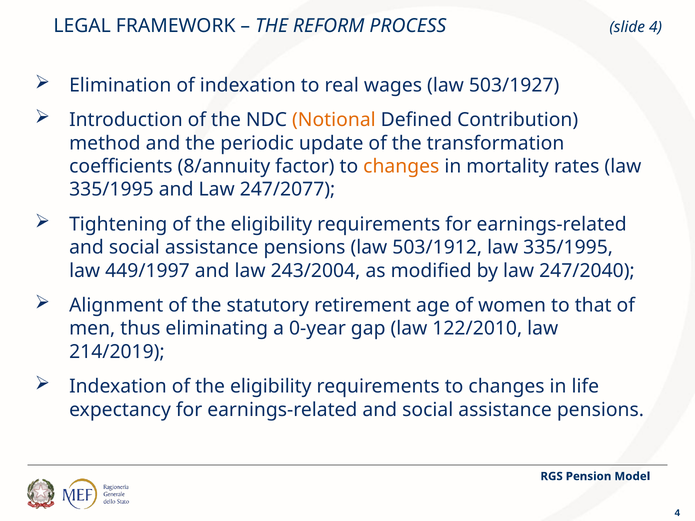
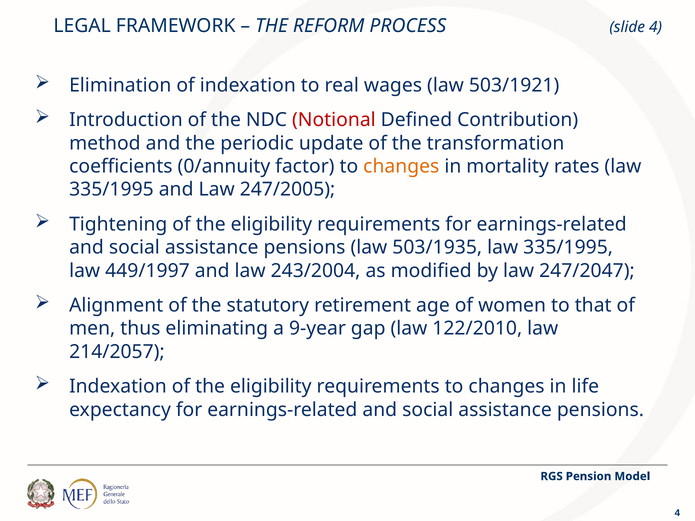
503/1927: 503/1927 -> 503/1921 (514, 85)
Notional colour: orange -> red (334, 120)
8/annuity: 8/annuity -> 0/annuity (224, 167)
247/2077: 247/2077 -> 247/2005 (288, 190)
503/1912: 503/1912 -> 503/1935 (437, 248)
247/2040: 247/2040 -> 247/2047 (587, 271)
0-year: 0-year -> 9-year (317, 329)
214/2019: 214/2019 -> 214/2057 (117, 352)
